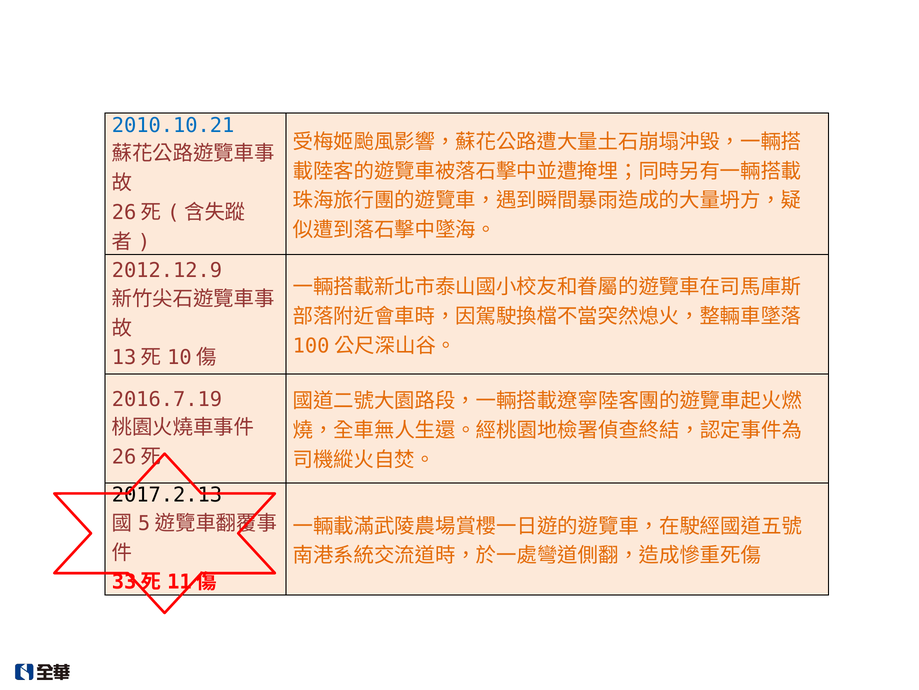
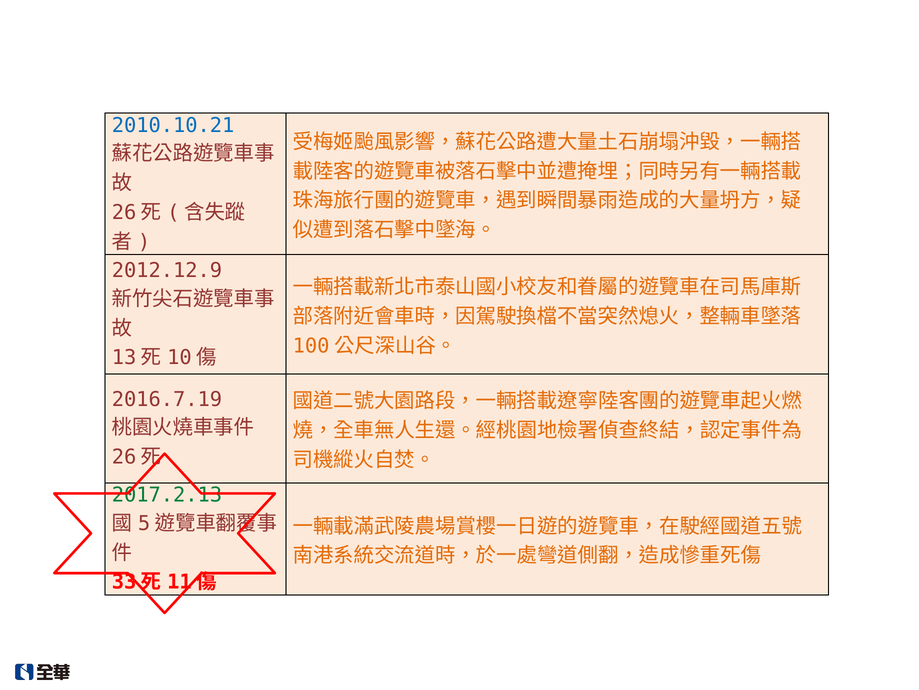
2017.2.13 colour: black -> green (167, 494)
